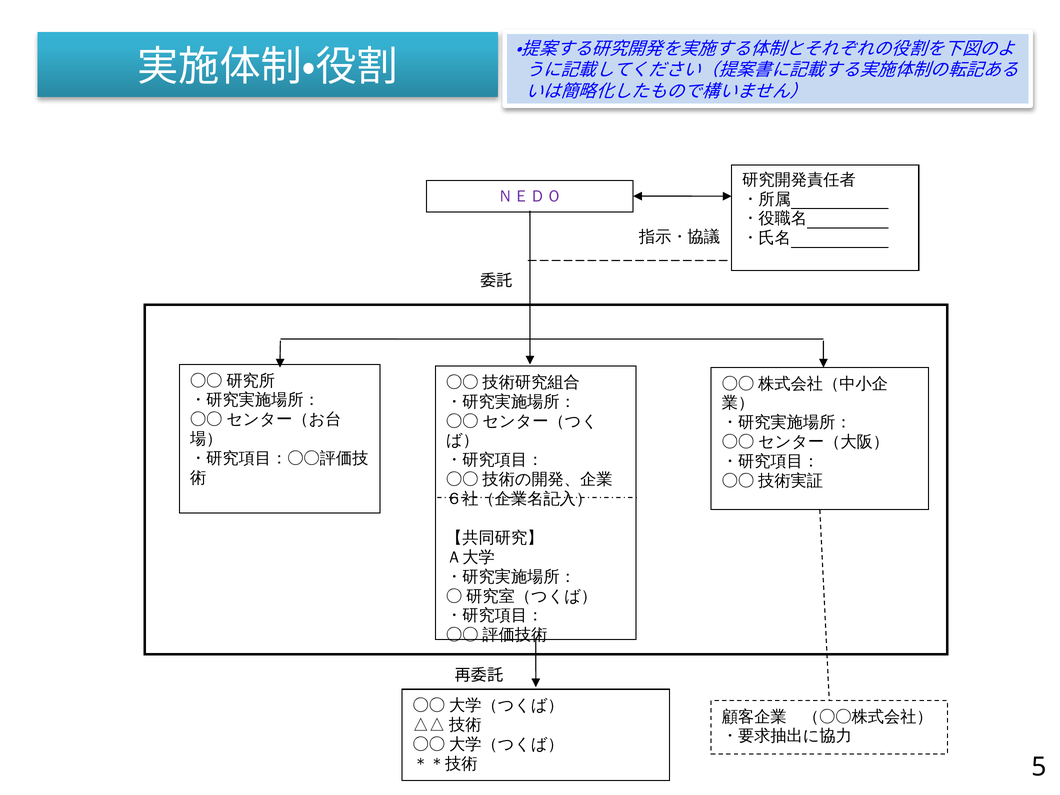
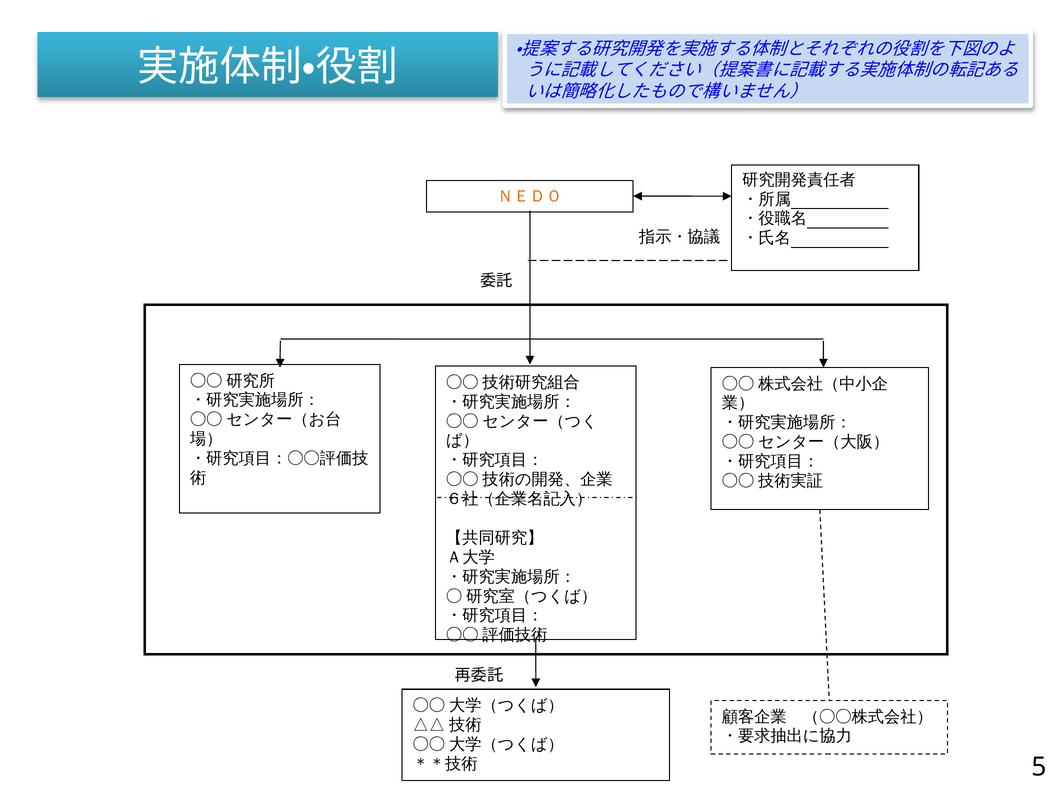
ＮＥＤＯ colour: purple -> orange (530, 196)
